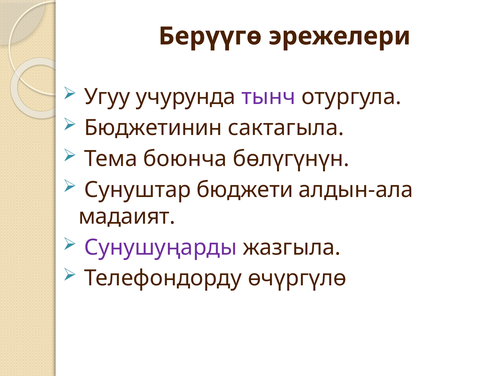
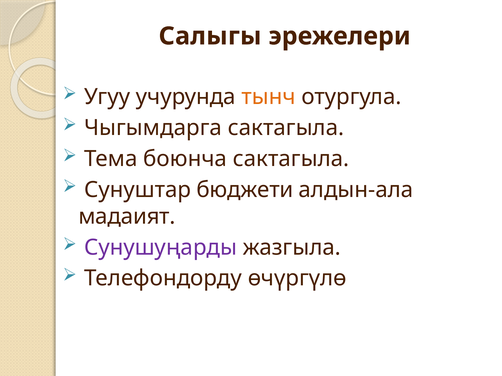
Берүүгө: Берүүгө -> Салыгы (210, 36)
тынч colour: purple -> orange (269, 97)
Бюджетинин: Бюджетинин -> Чыгымдарга (153, 128)
боюнча бөлүгүнүн: бөлүгүнүн -> сактагыла (291, 159)
